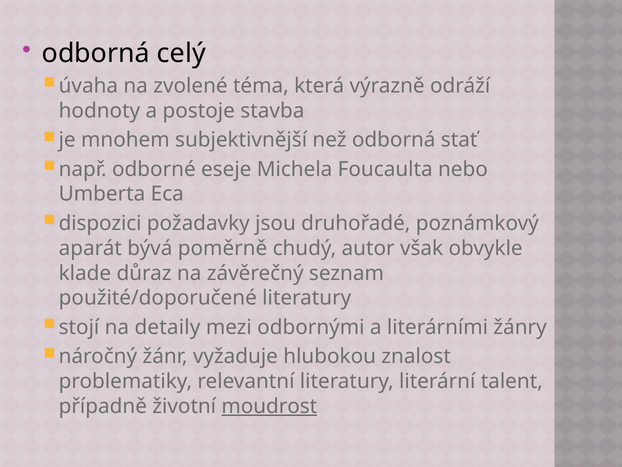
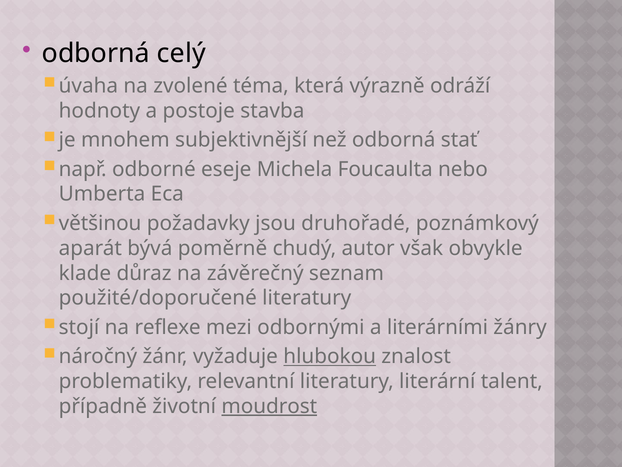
dispozici: dispozici -> většinou (100, 223)
detaily: detaily -> reflexe (168, 327)
hlubokou underline: none -> present (330, 356)
